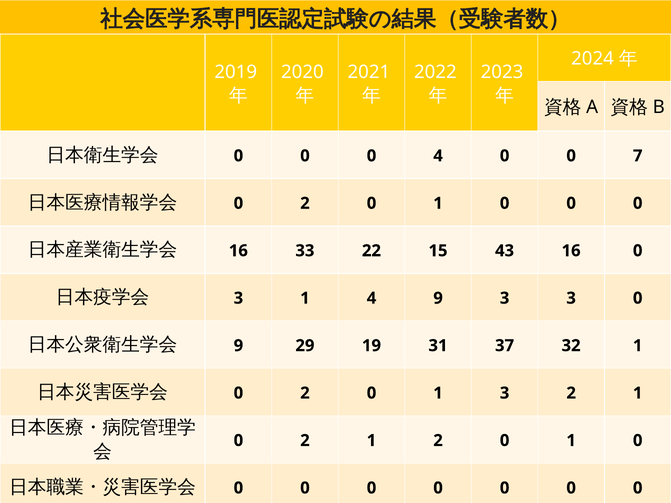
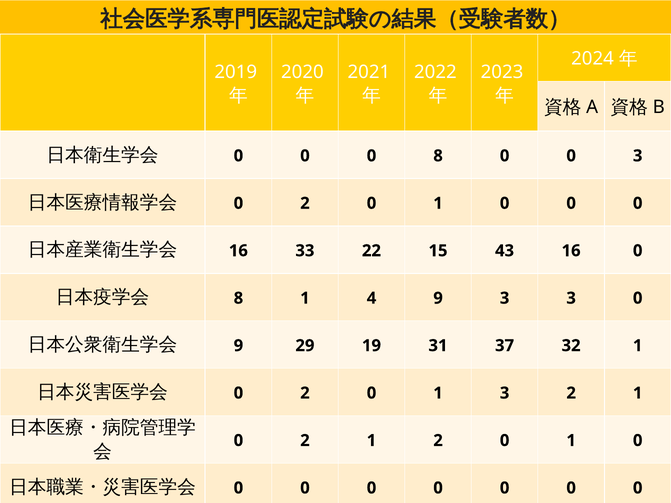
0 4: 4 -> 8 (438, 156)
0 7: 7 -> 3 (638, 156)
3: 3 -> 8 (238, 298)
